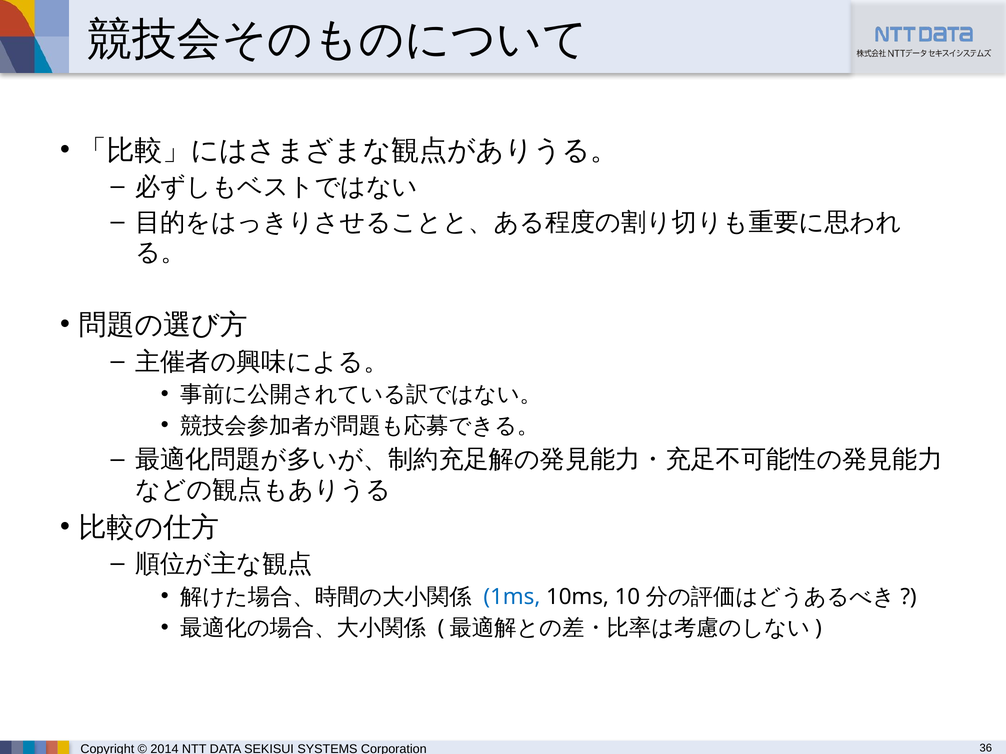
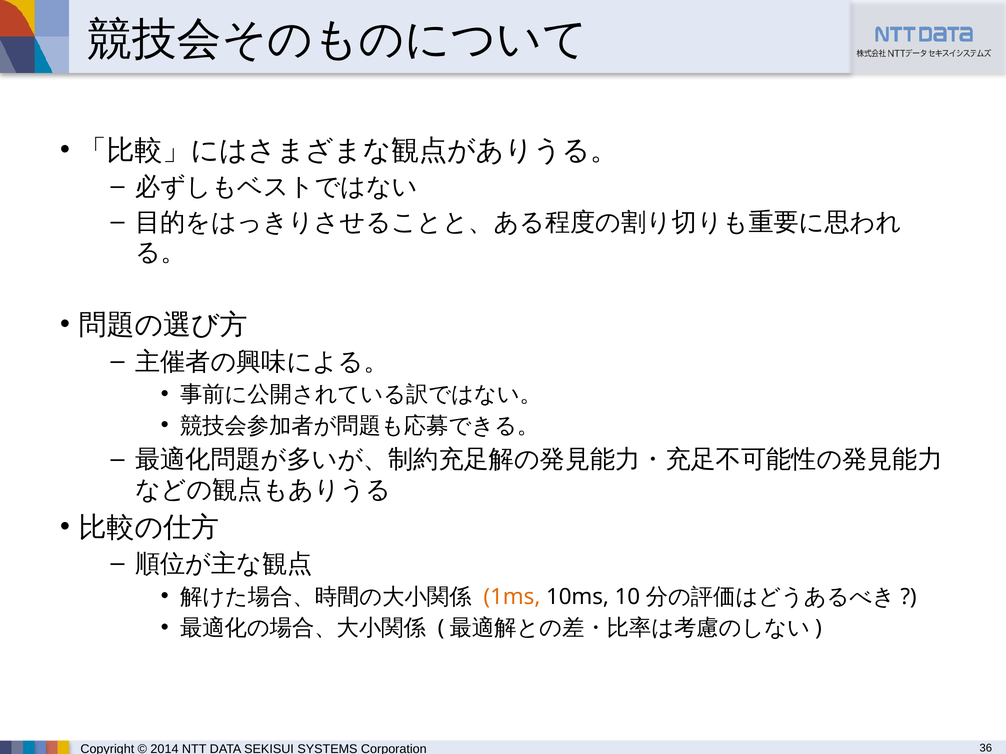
1ms colour: blue -> orange (512, 597)
